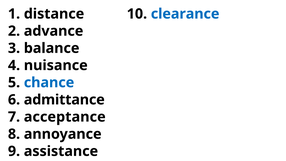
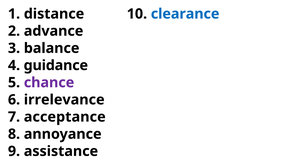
nuisance: nuisance -> guidance (56, 65)
chance colour: blue -> purple (49, 82)
admittance: admittance -> irrelevance (64, 100)
